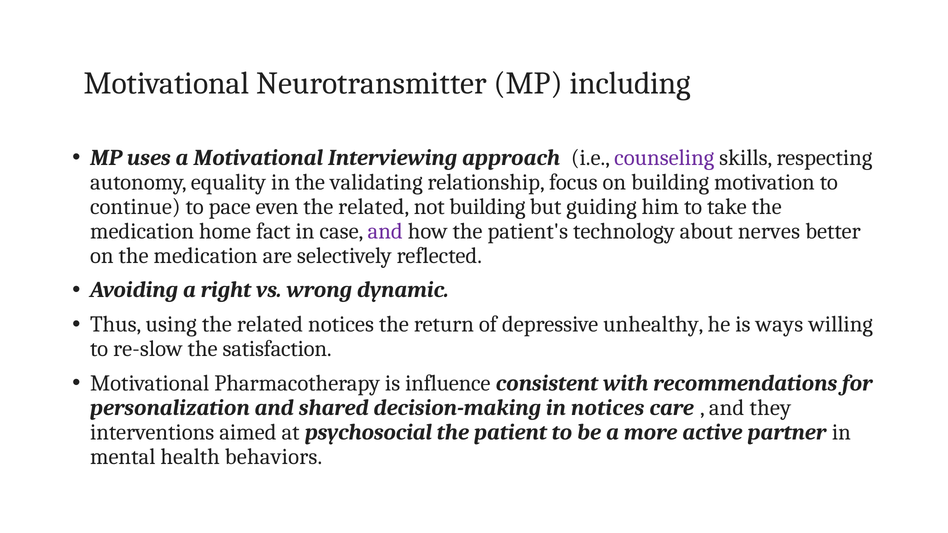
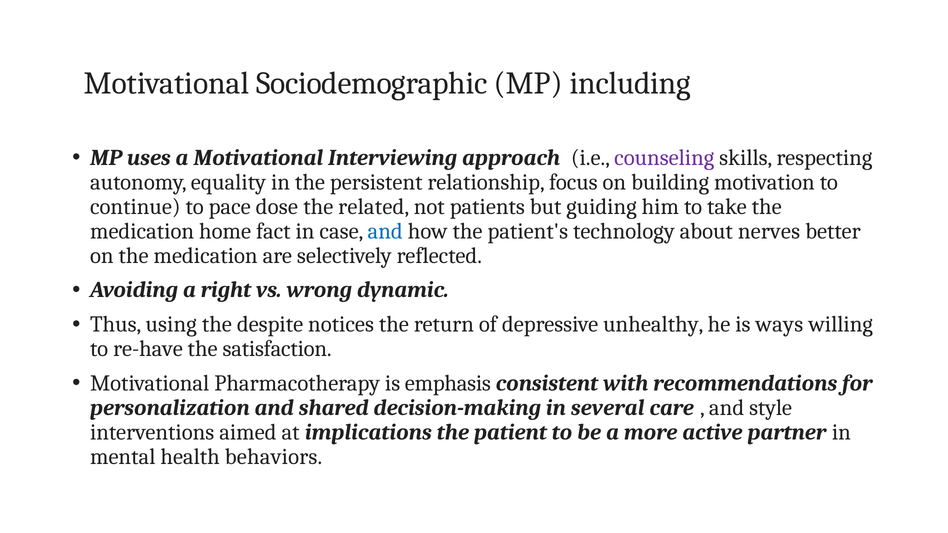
Neurotransmitter: Neurotransmitter -> Sociodemographic (372, 84)
validating: validating -> persistent (376, 182)
even: even -> dose (277, 207)
not building: building -> patients (487, 207)
and colour: purple -> blue (385, 231)
related: related -> despite (270, 325)
re-slow: re-slow -> re-have (148, 349)
influence: influence -> emphasis (448, 383)
in notices: notices -> several (608, 408)
they: they -> style (771, 408)
psychosocial: psychosocial -> implications (368, 432)
